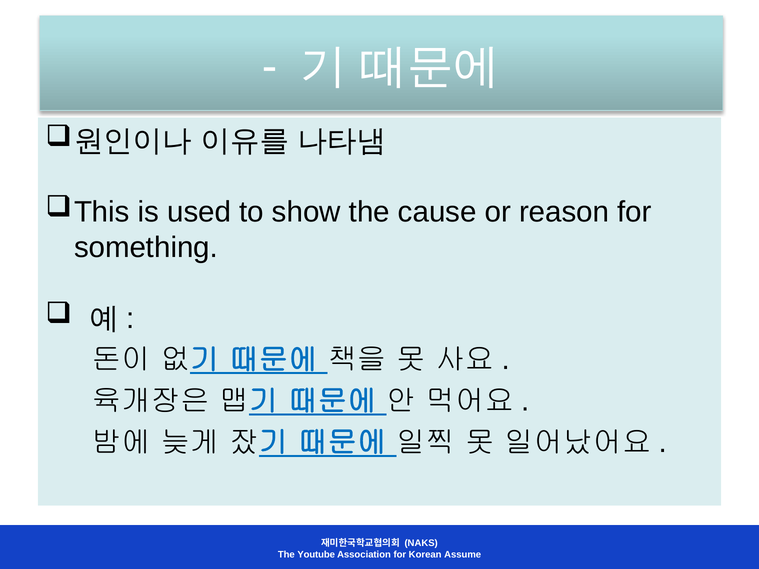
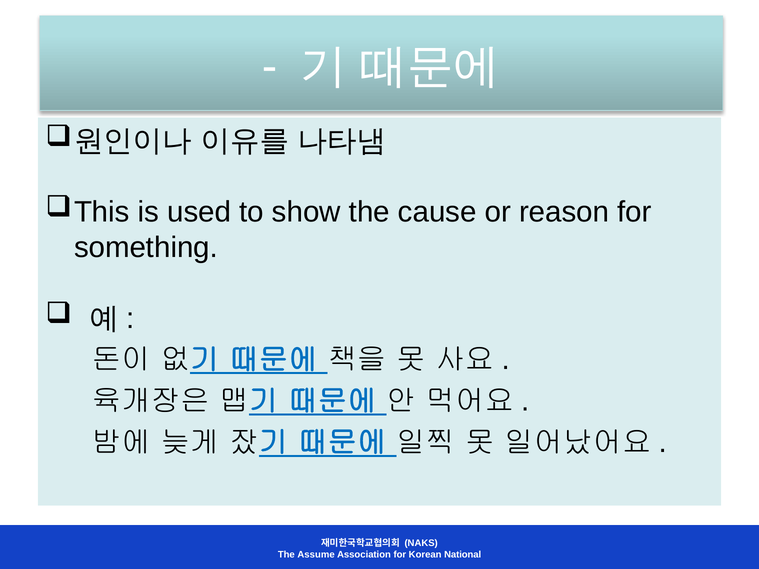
Youtube: Youtube -> Assume (316, 555)
Assume: Assume -> National (463, 555)
